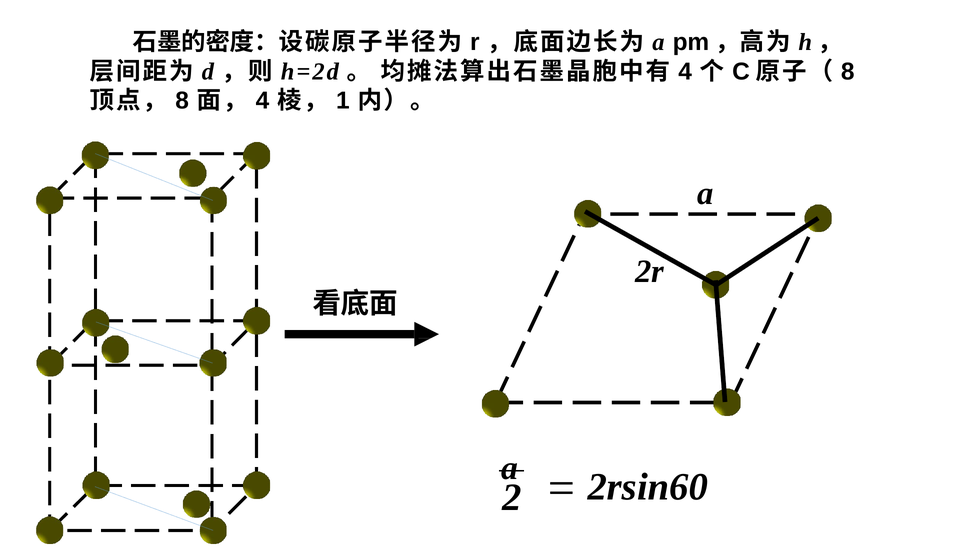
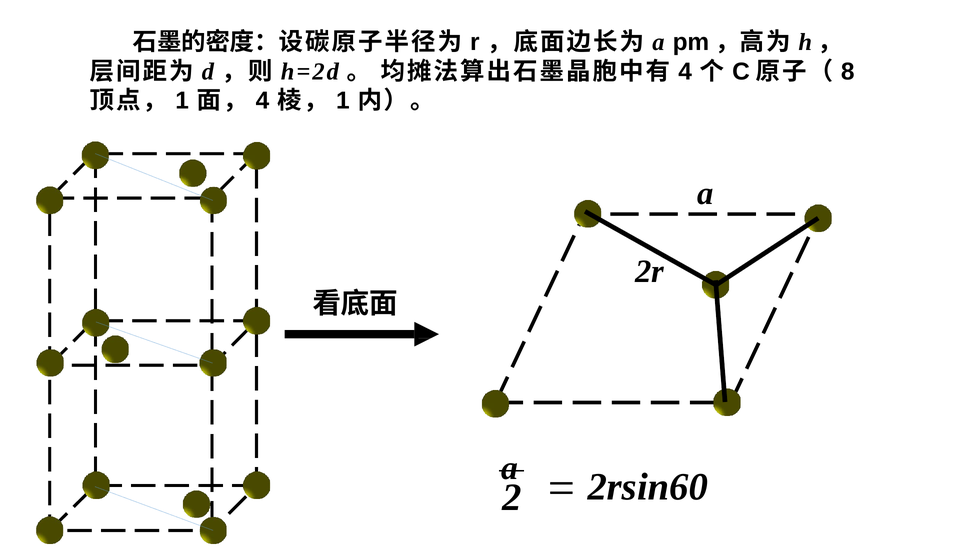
8: 8 -> 1 (182, 101)
